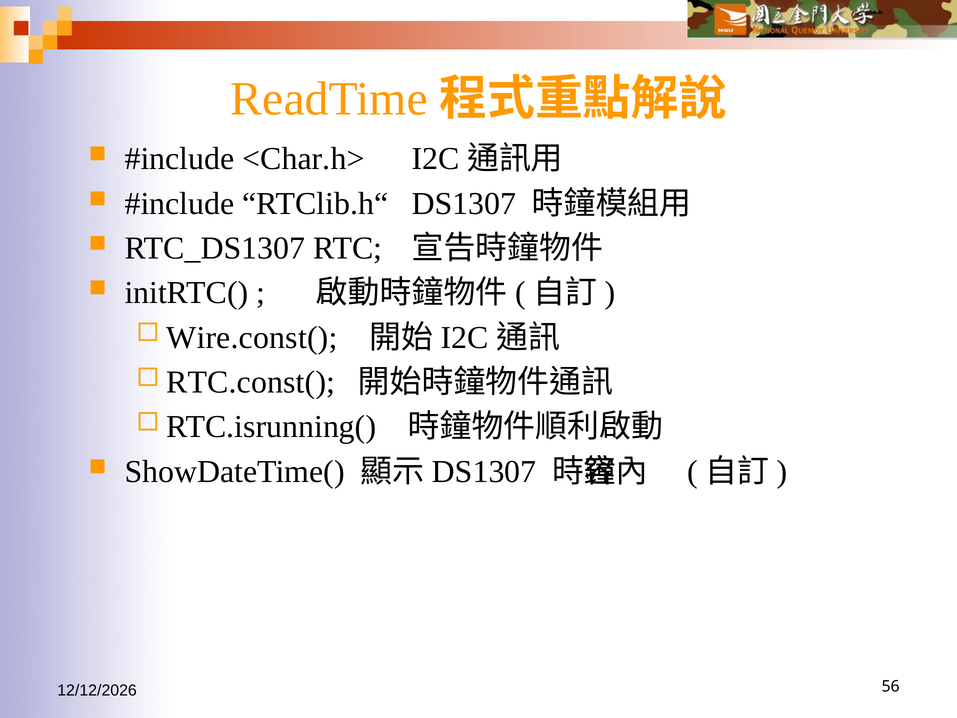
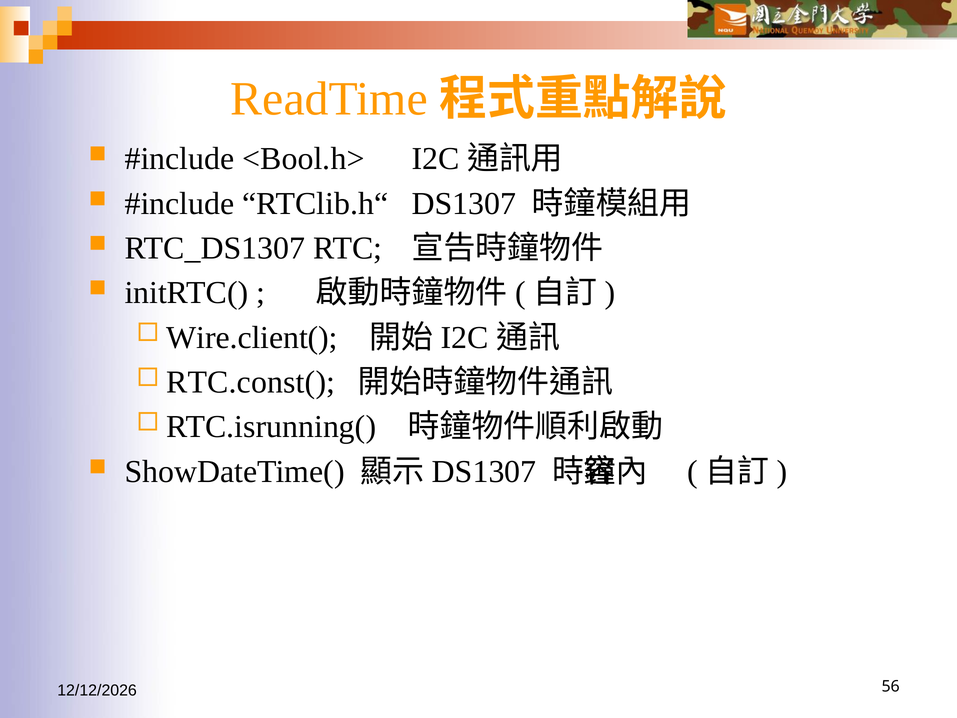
<Char.h>: <Char.h> -> <Bool.h> (303, 159)
Wire.const(: Wire.const( -> Wire.client( (252, 337)
